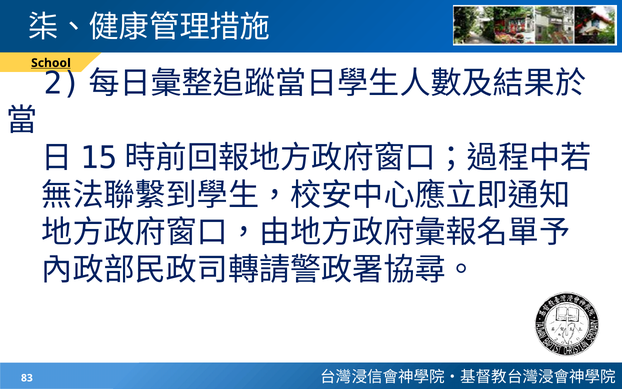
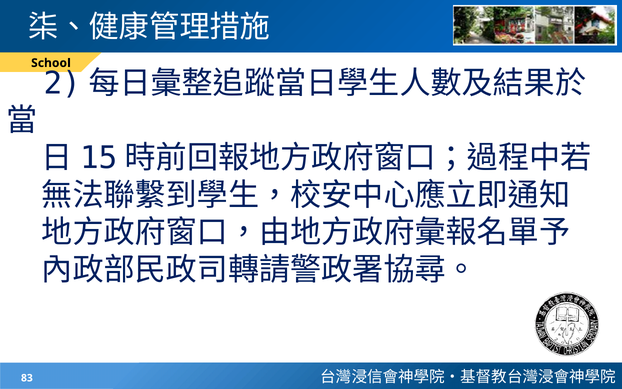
School underline: present -> none (51, 63)
